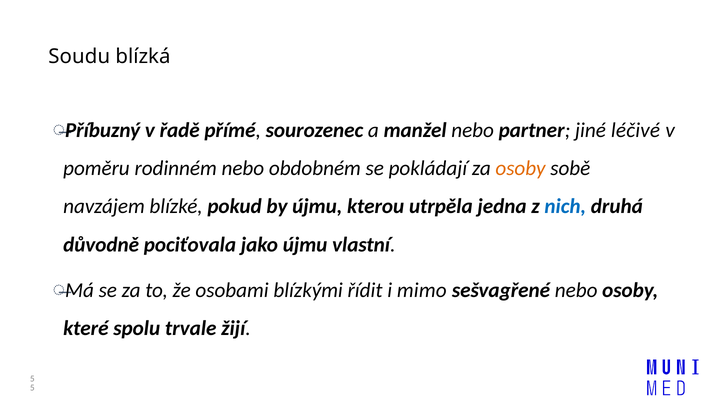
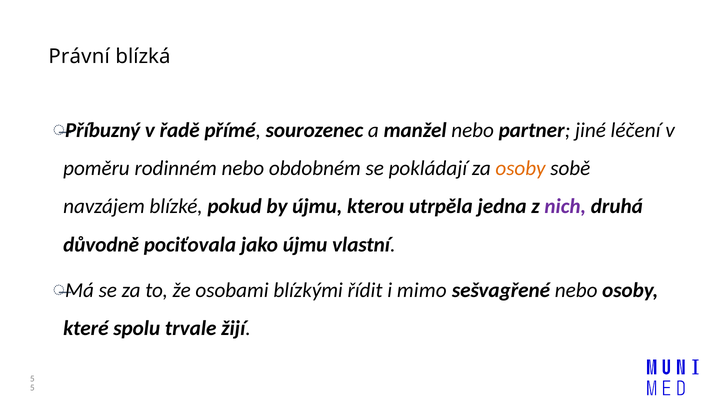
Soudu: Soudu -> Právní (79, 56)
léčivé: léčivé -> léčení (636, 130)
nich colour: blue -> purple (565, 206)
